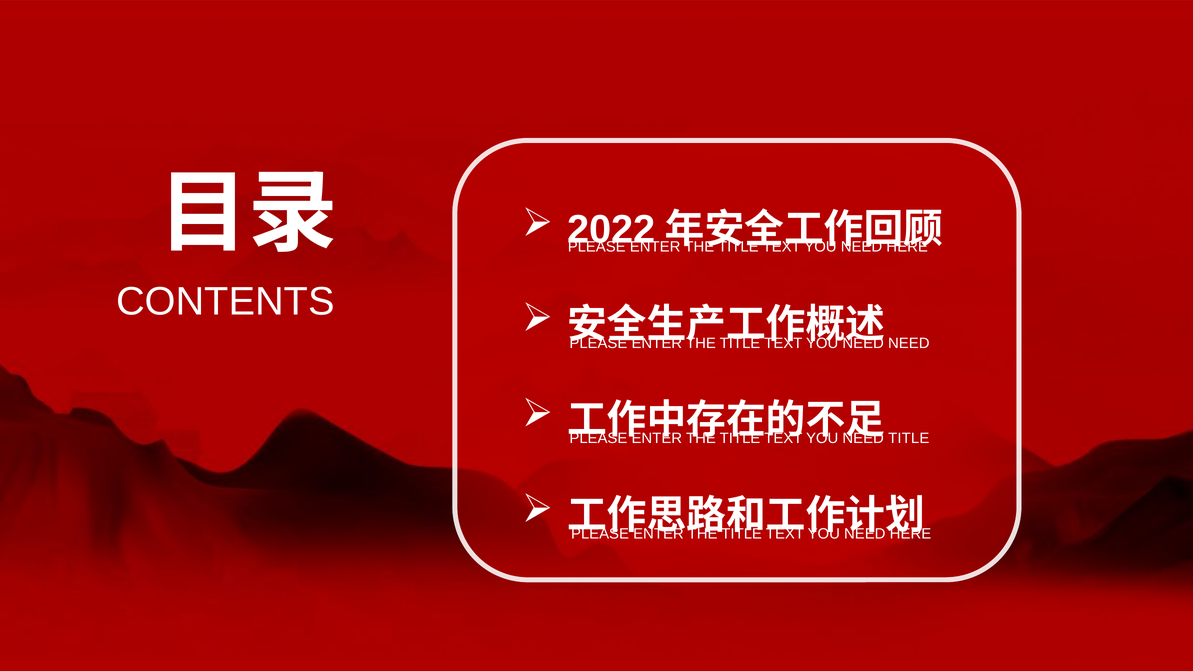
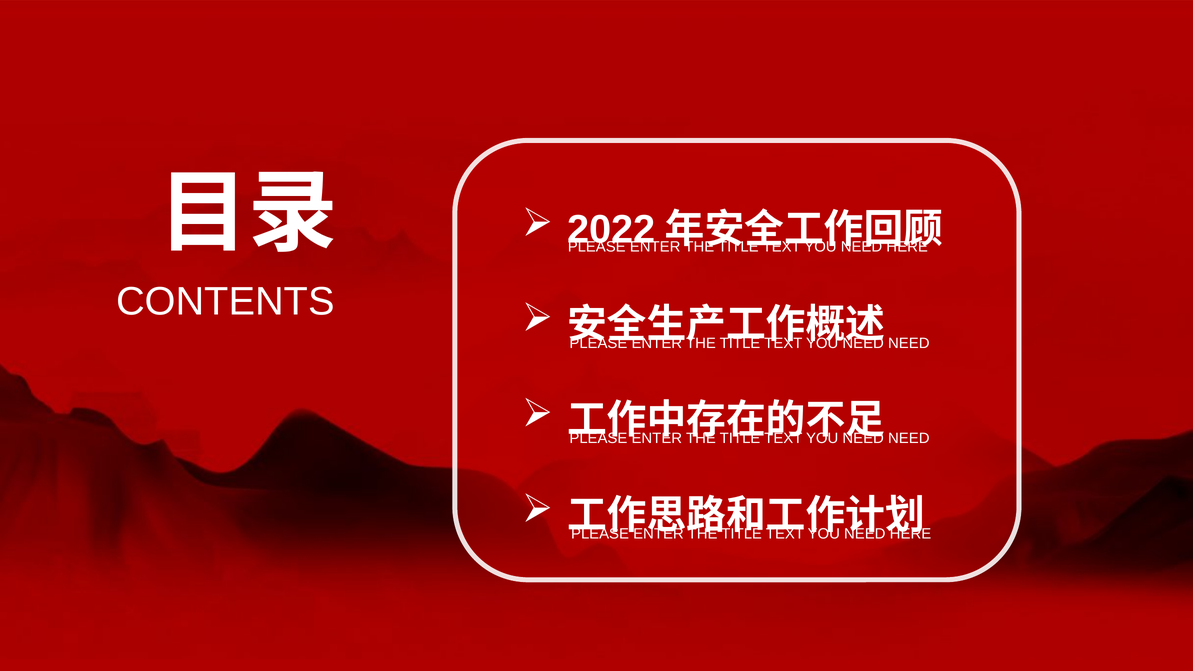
TITLE: TITLE -> NEED (909, 439)
